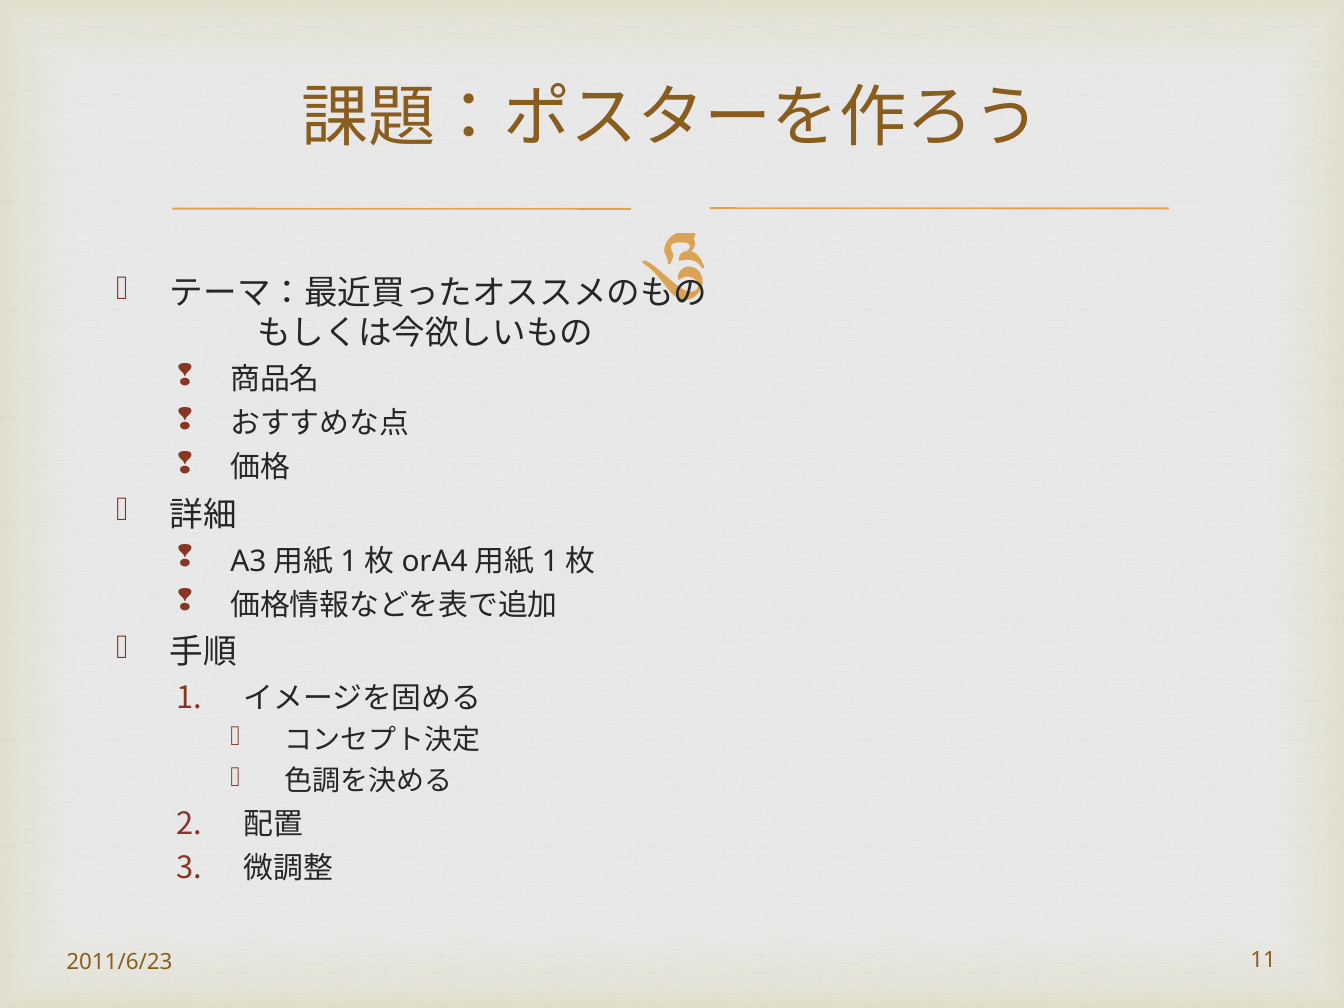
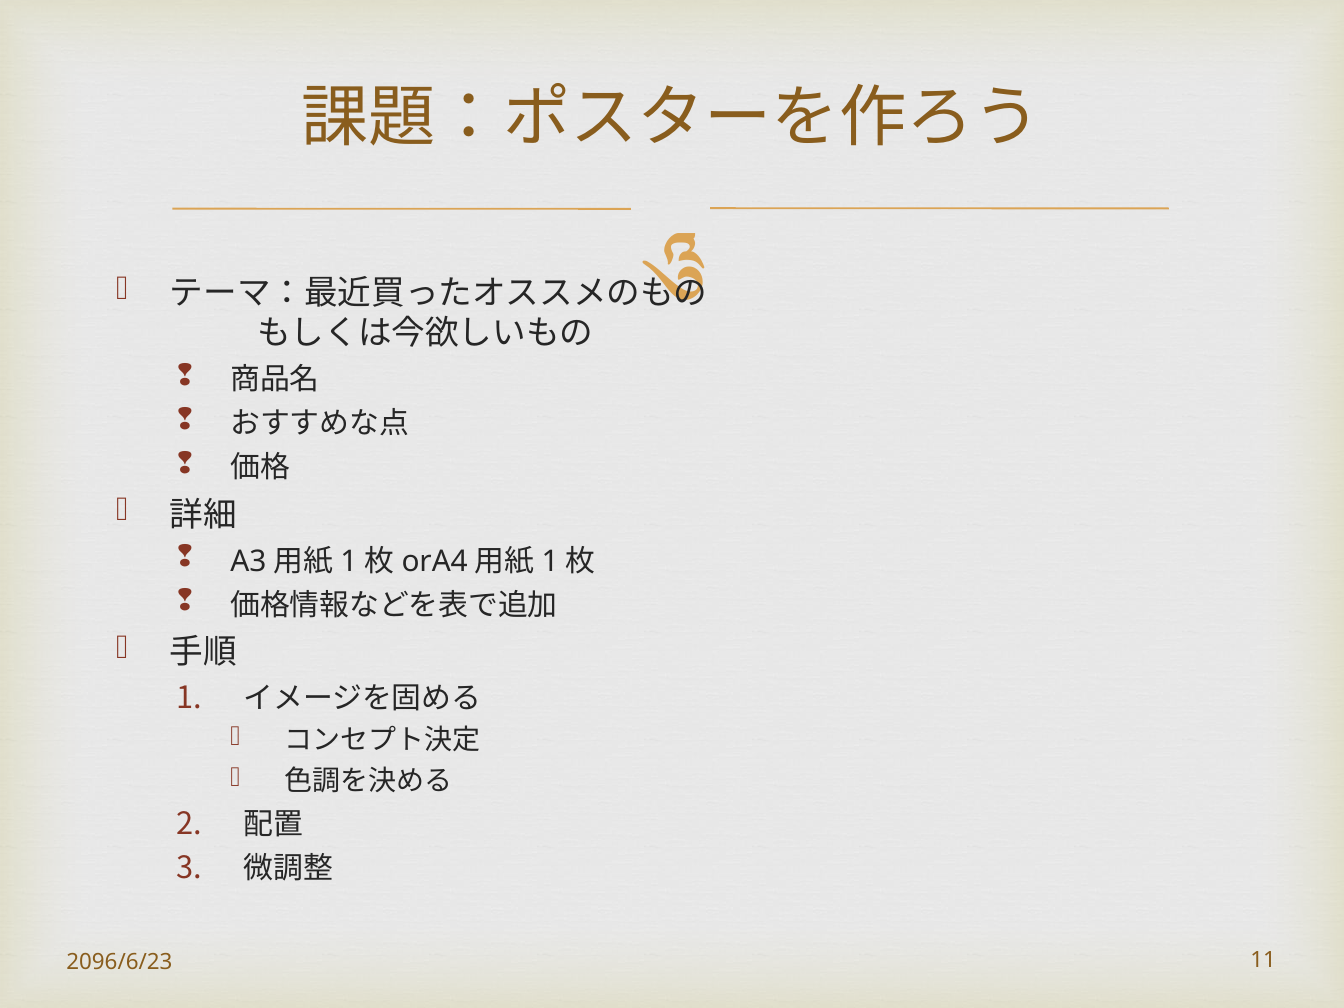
2011/6/23: 2011/6/23 -> 2096/6/23 (119, 962)
